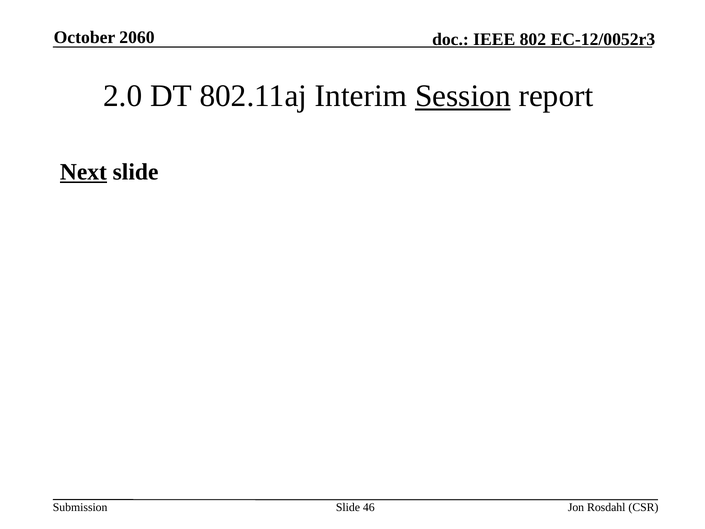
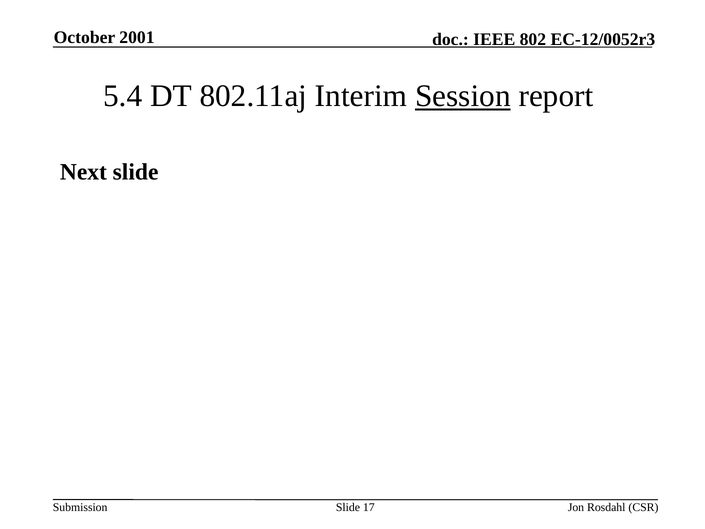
2060: 2060 -> 2001 (137, 37)
2.0: 2.0 -> 5.4 (123, 96)
Next underline: present -> none (83, 172)
46: 46 -> 17 (369, 507)
